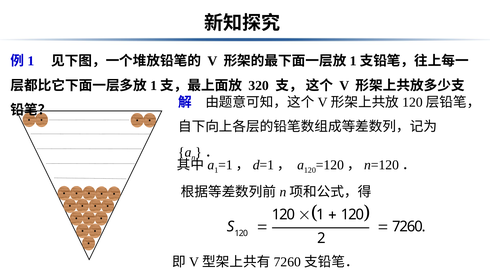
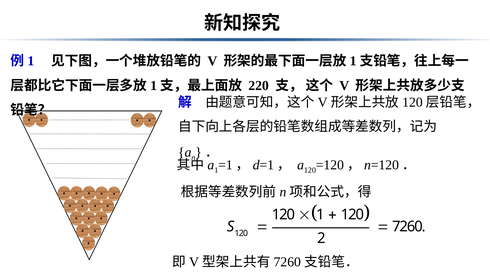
320: 320 -> 220 (259, 86)
